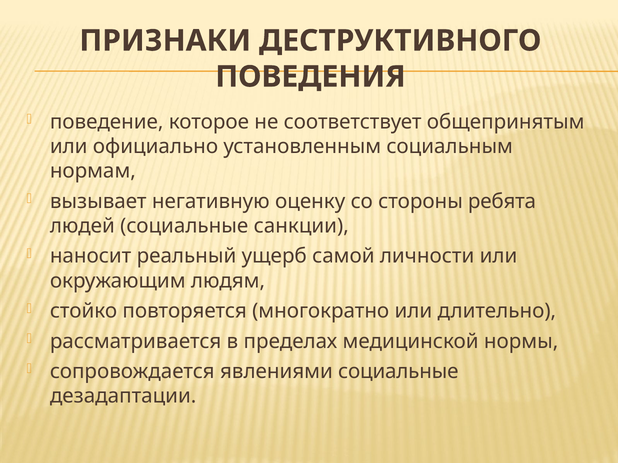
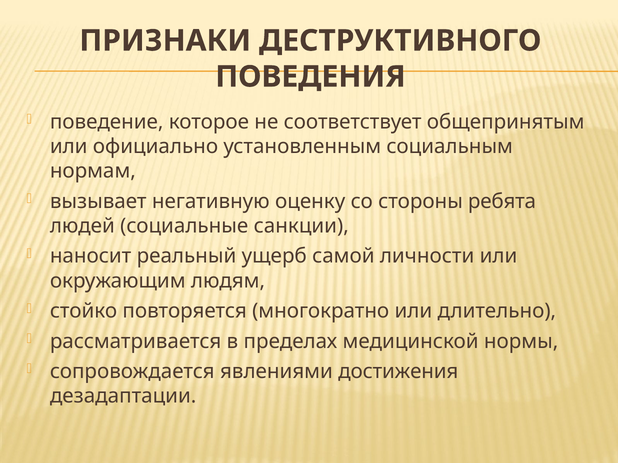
явлениями социальные: социальные -> достижения (398, 372)
